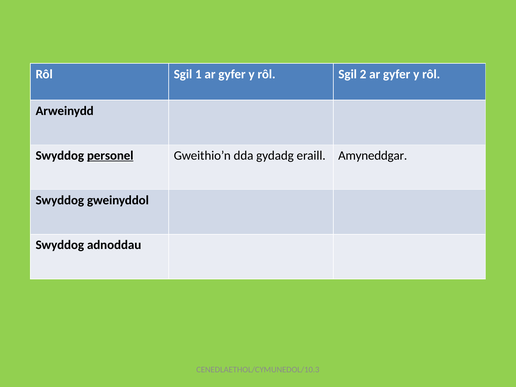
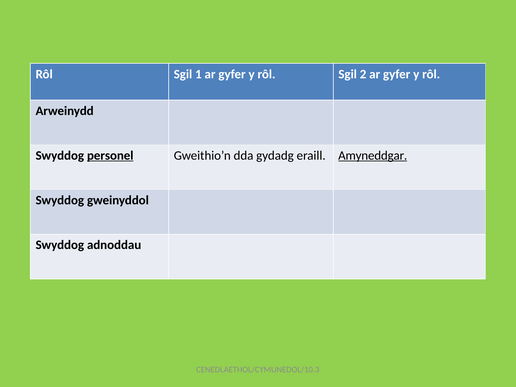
Amyneddgar underline: none -> present (373, 155)
